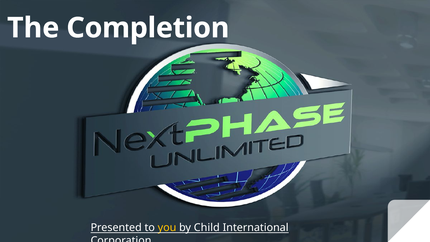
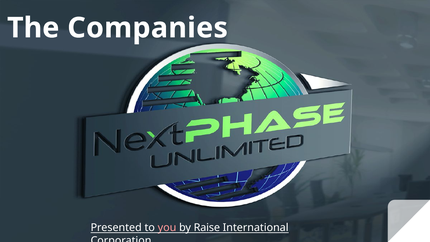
Completion: Completion -> Companies (148, 28)
you colour: yellow -> pink (167, 228)
Child: Child -> Raise (207, 228)
